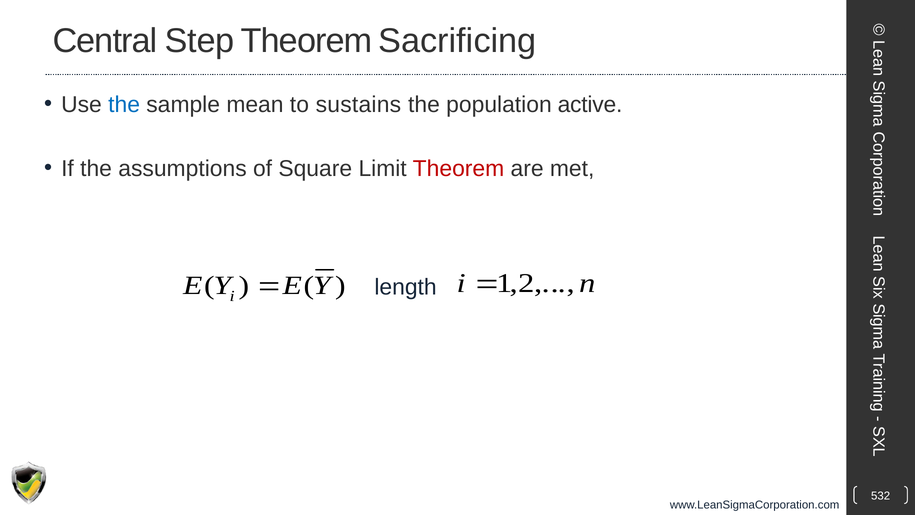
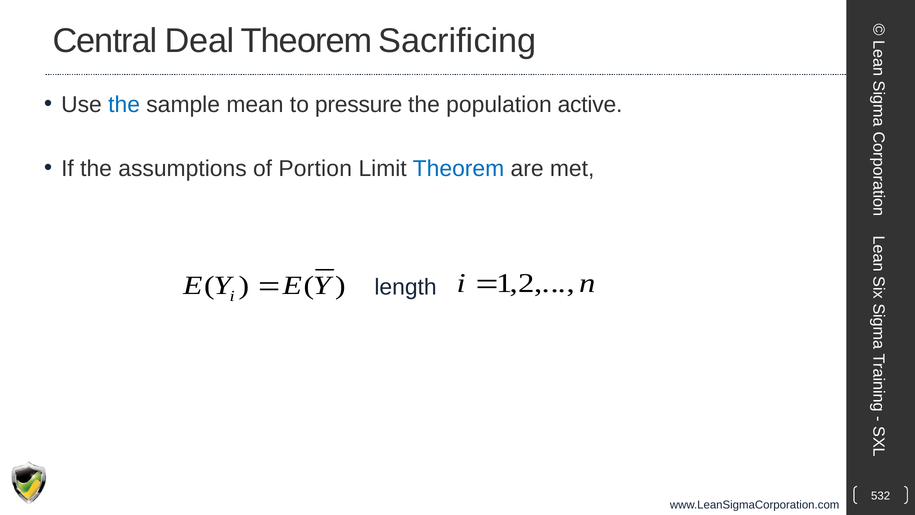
Step: Step -> Deal (200, 41)
sustains: sustains -> pressure (359, 105)
Square: Square -> Portion (315, 169)
Theorem colour: red -> blue (458, 169)
